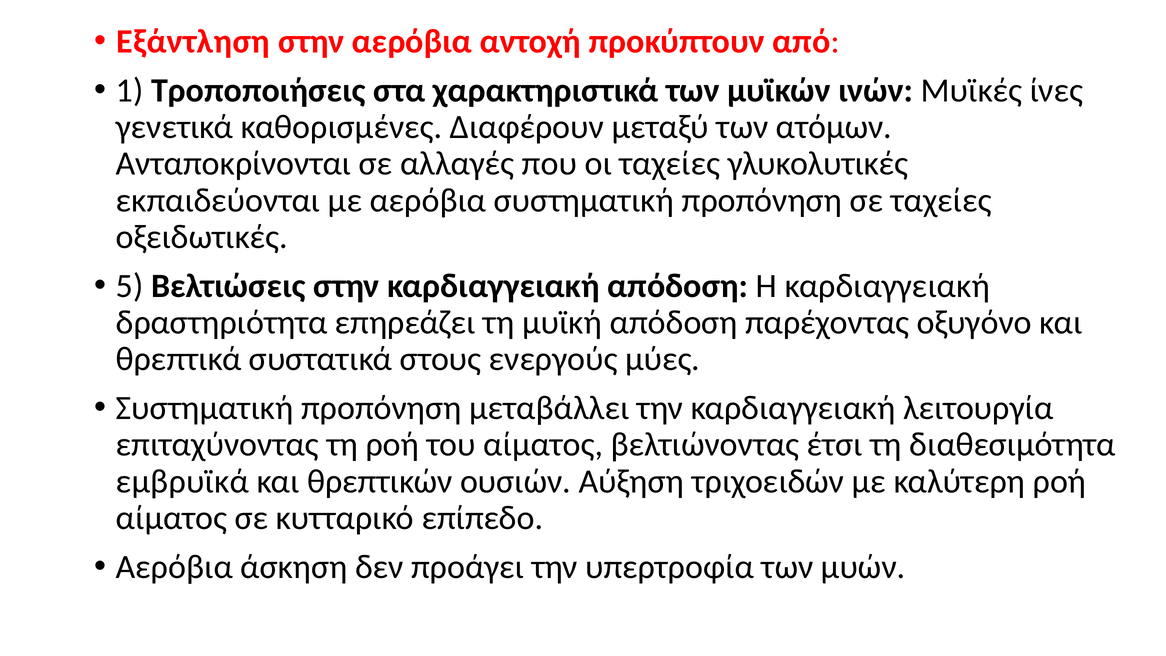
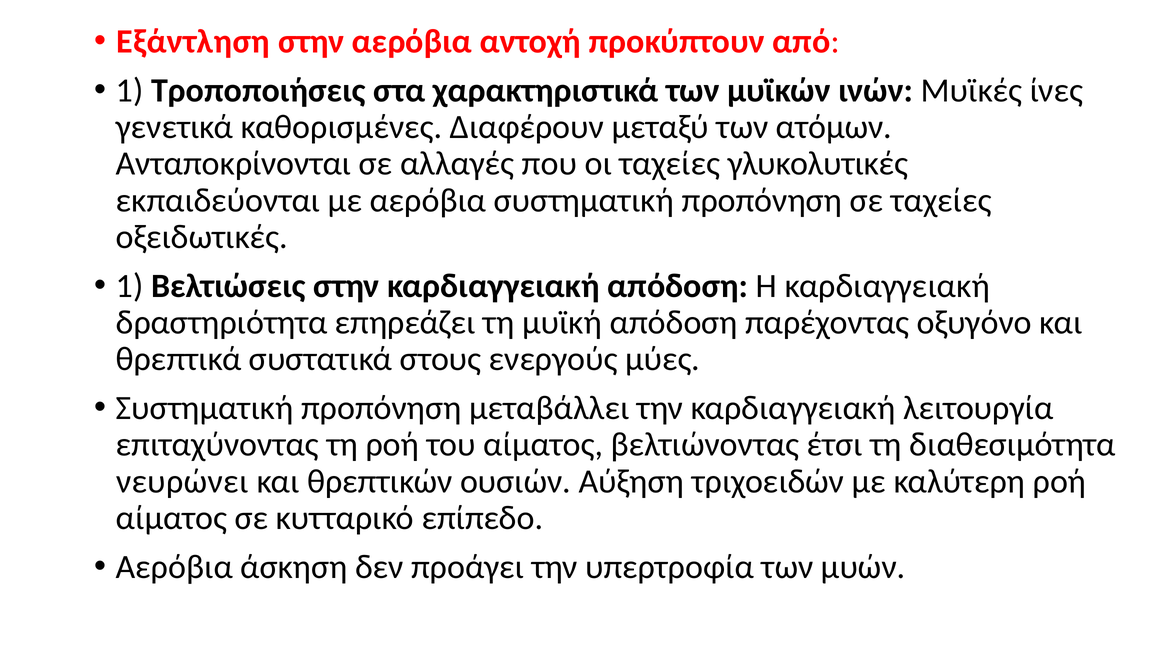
5: 5 -> 1 (130, 286)
εμβρυϊκά: εμβρυϊκά -> νευρώνει (182, 481)
